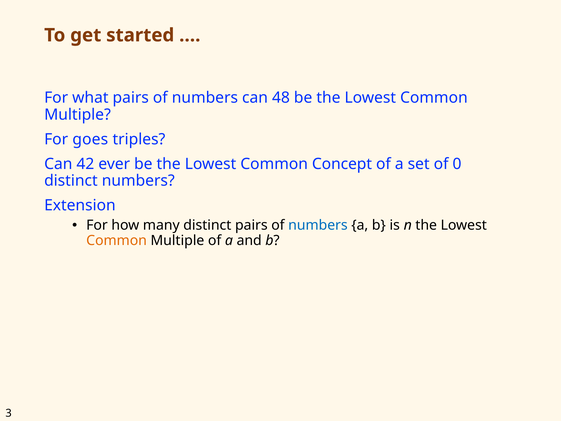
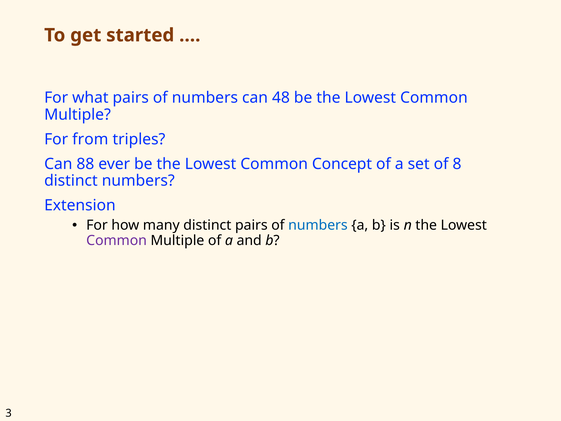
goes: goes -> from (90, 139)
42: 42 -> 88 (85, 164)
0: 0 -> 8 (457, 164)
Common colour: orange -> purple (117, 240)
